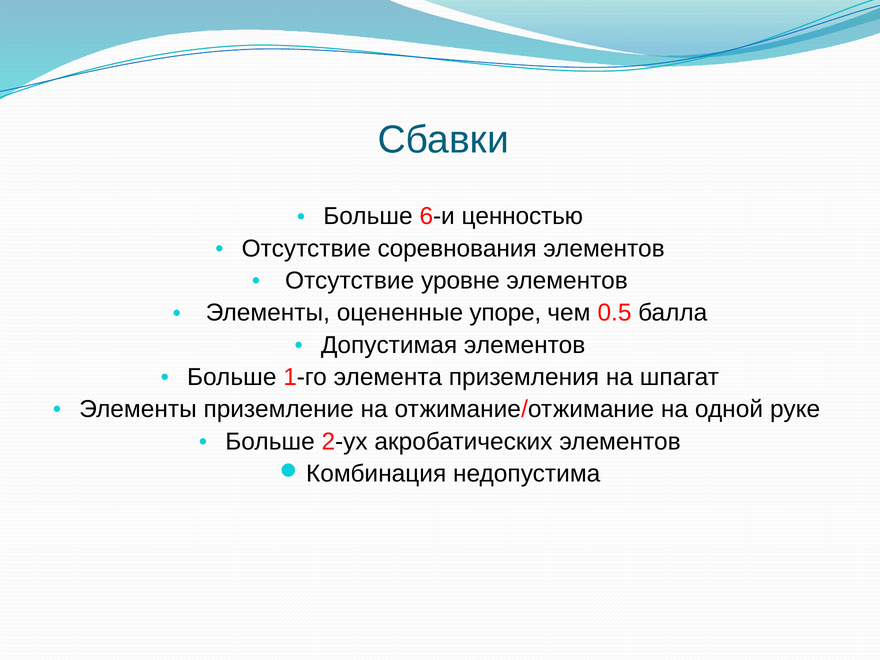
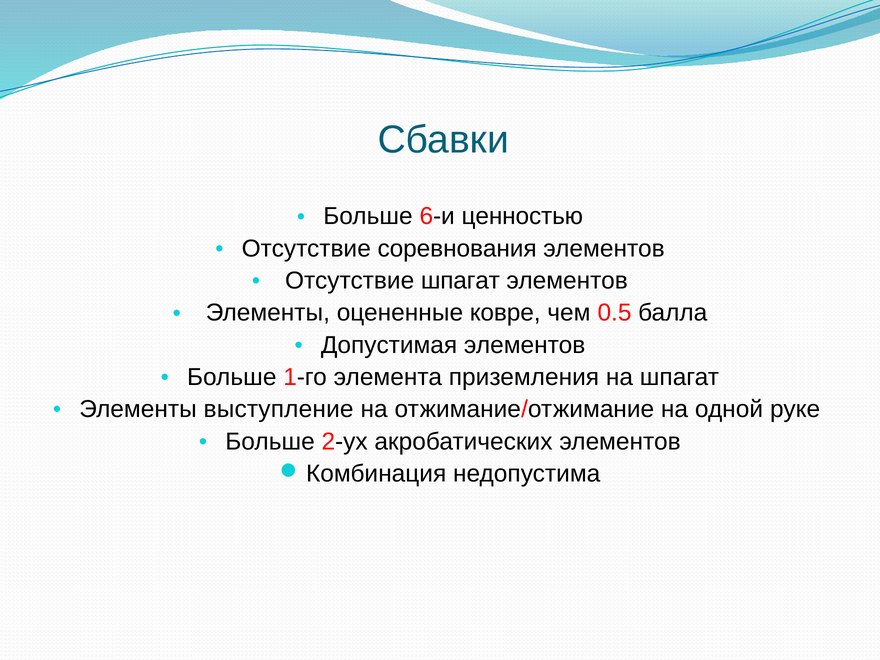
Отсутствие уровне: уровне -> шпагат (460, 281)
упоре: упоре -> ковре (505, 313)
приземление: приземление -> выступление (279, 409)
